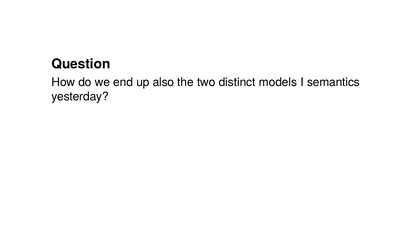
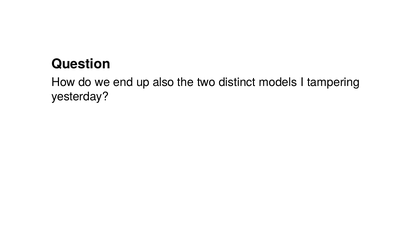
semantics: semantics -> tampering (333, 83)
